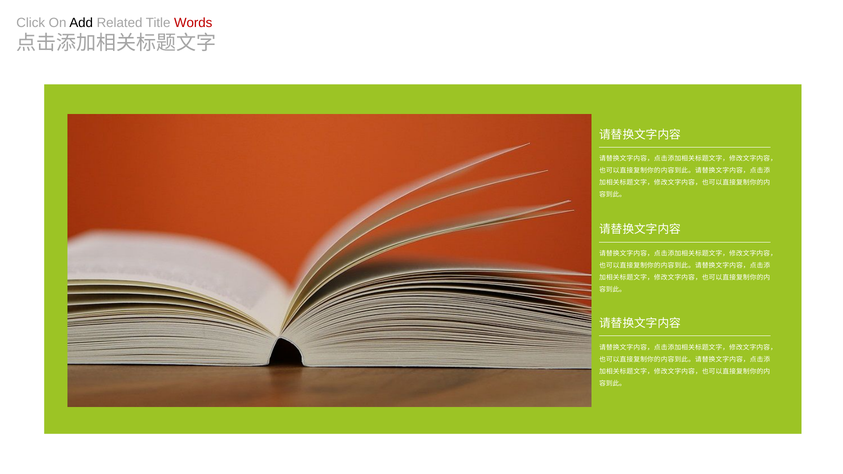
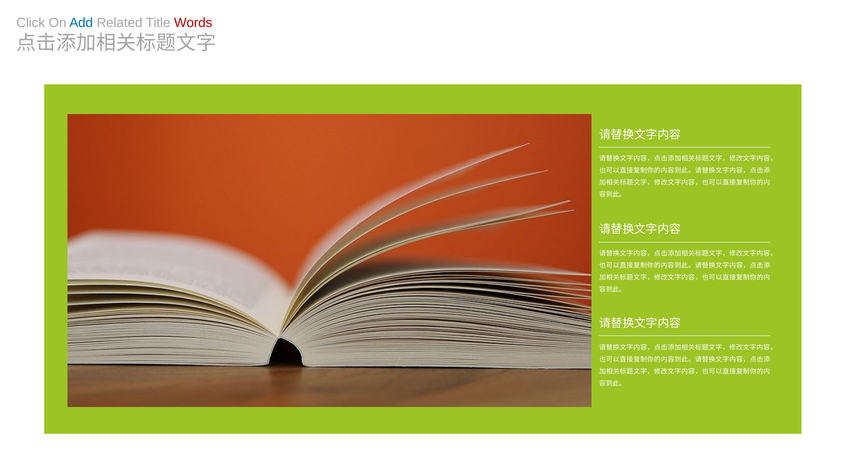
Add colour: black -> blue (81, 23)
